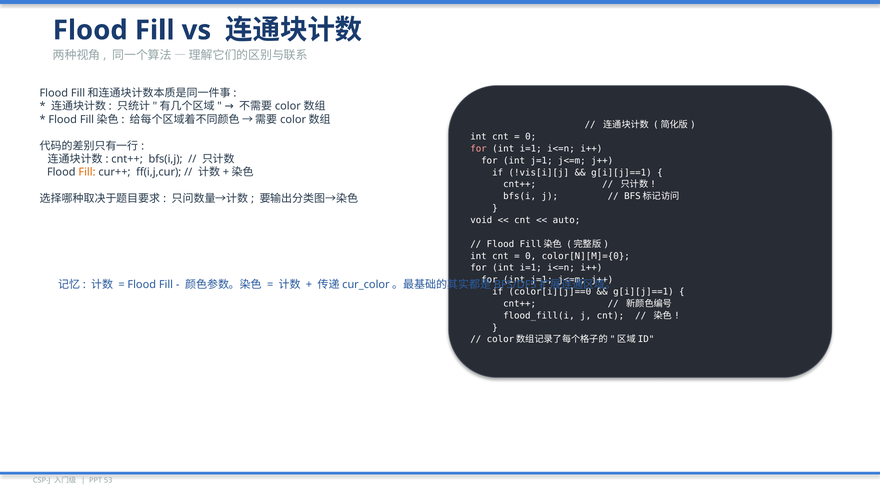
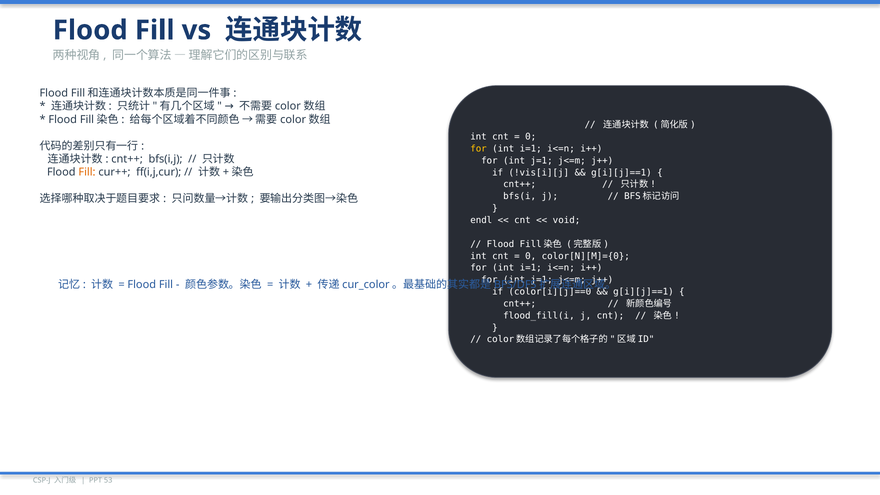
for colour: pink -> yellow (479, 149)
void: void -> endl (481, 220)
auto: auto -> void (567, 220)
